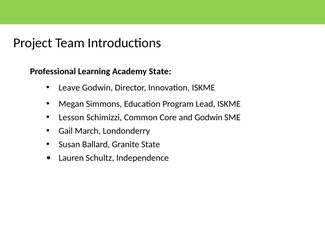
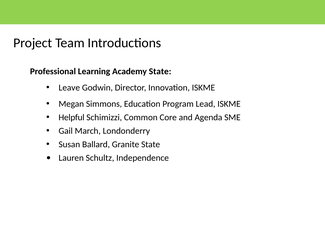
Lesson: Lesson -> Helpful (72, 118)
and Godwin: Godwin -> Agenda (208, 118)
